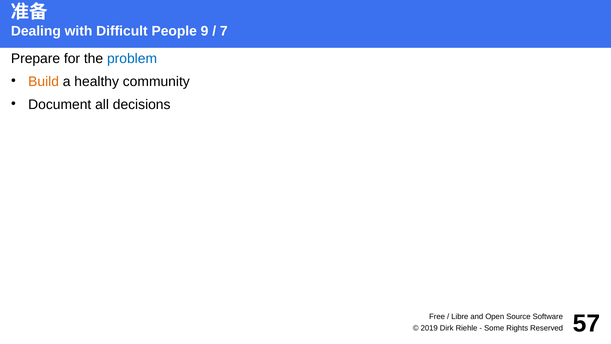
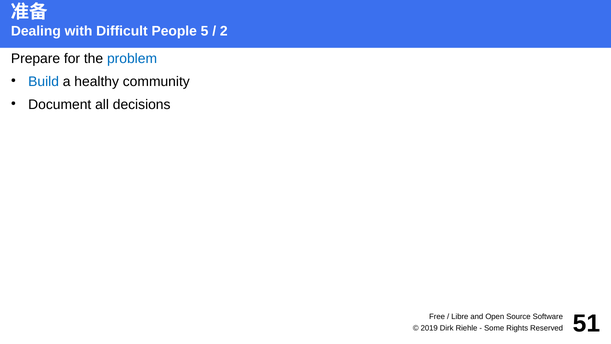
9: 9 -> 5 (205, 31)
7: 7 -> 2 (224, 31)
Build colour: orange -> blue (44, 82)
57: 57 -> 51 (586, 324)
